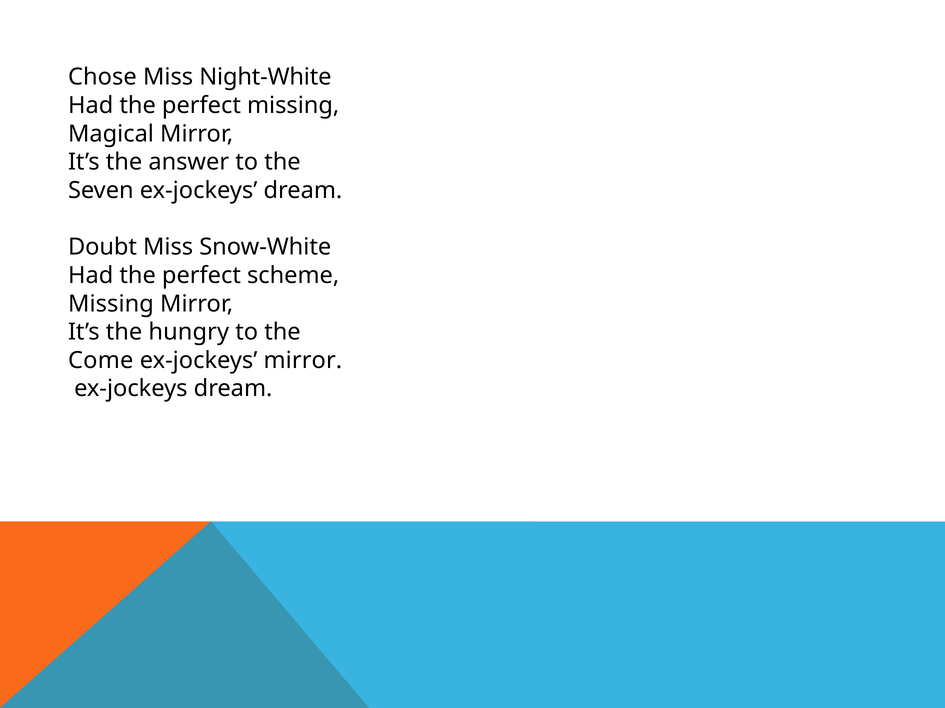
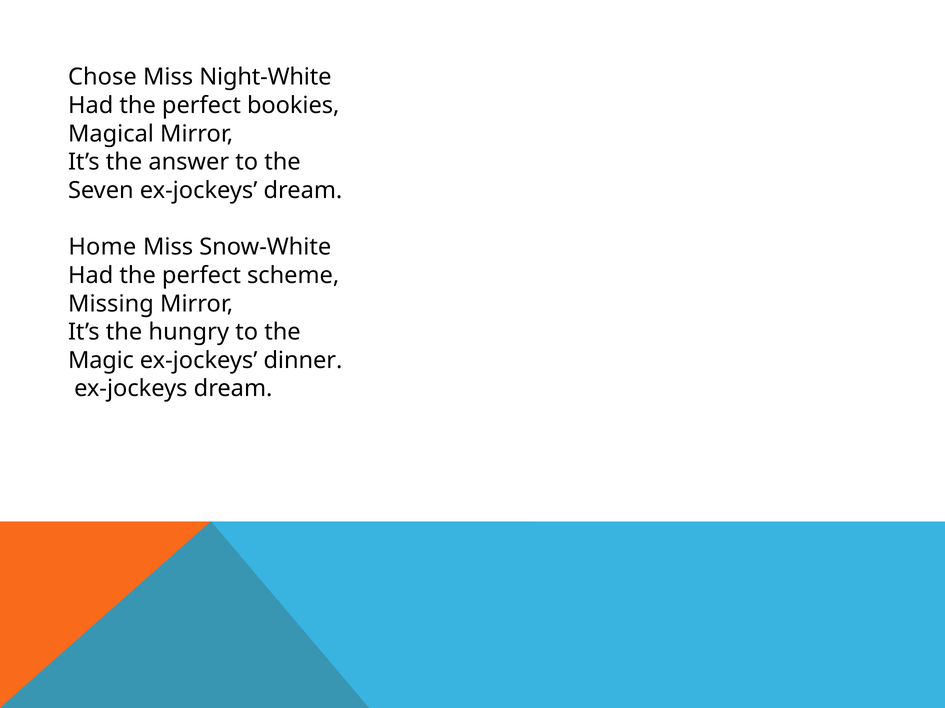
perfect missing: missing -> bookies (293, 106)
Doubt: Doubt -> Home (102, 247)
Come: Come -> Magic (101, 361)
ex-jockeys mirror: mirror -> dinner (303, 361)
